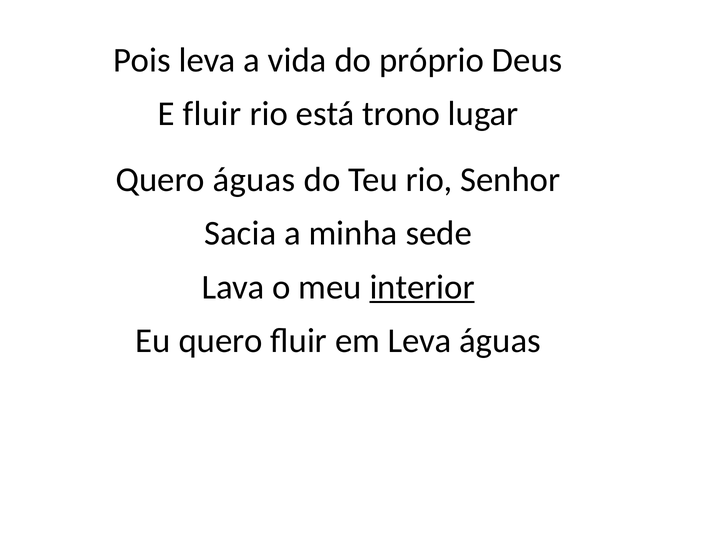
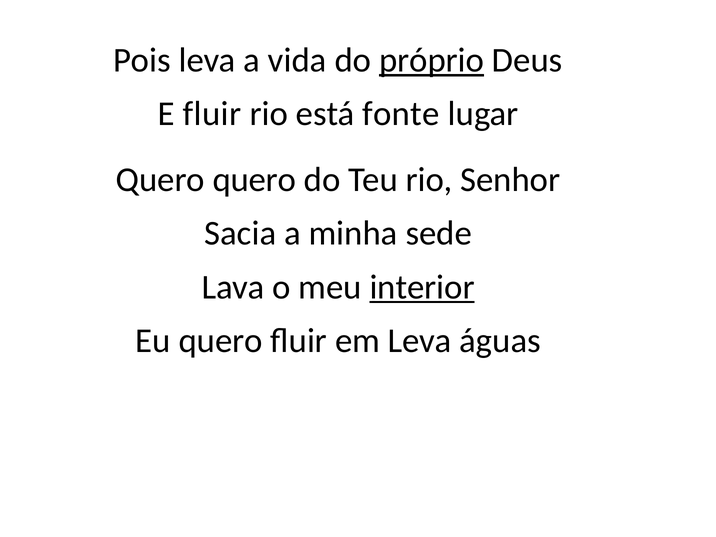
próprio underline: none -> present (432, 60)
trono: trono -> fonte (401, 114)
Quero águas: águas -> quero (254, 180)
